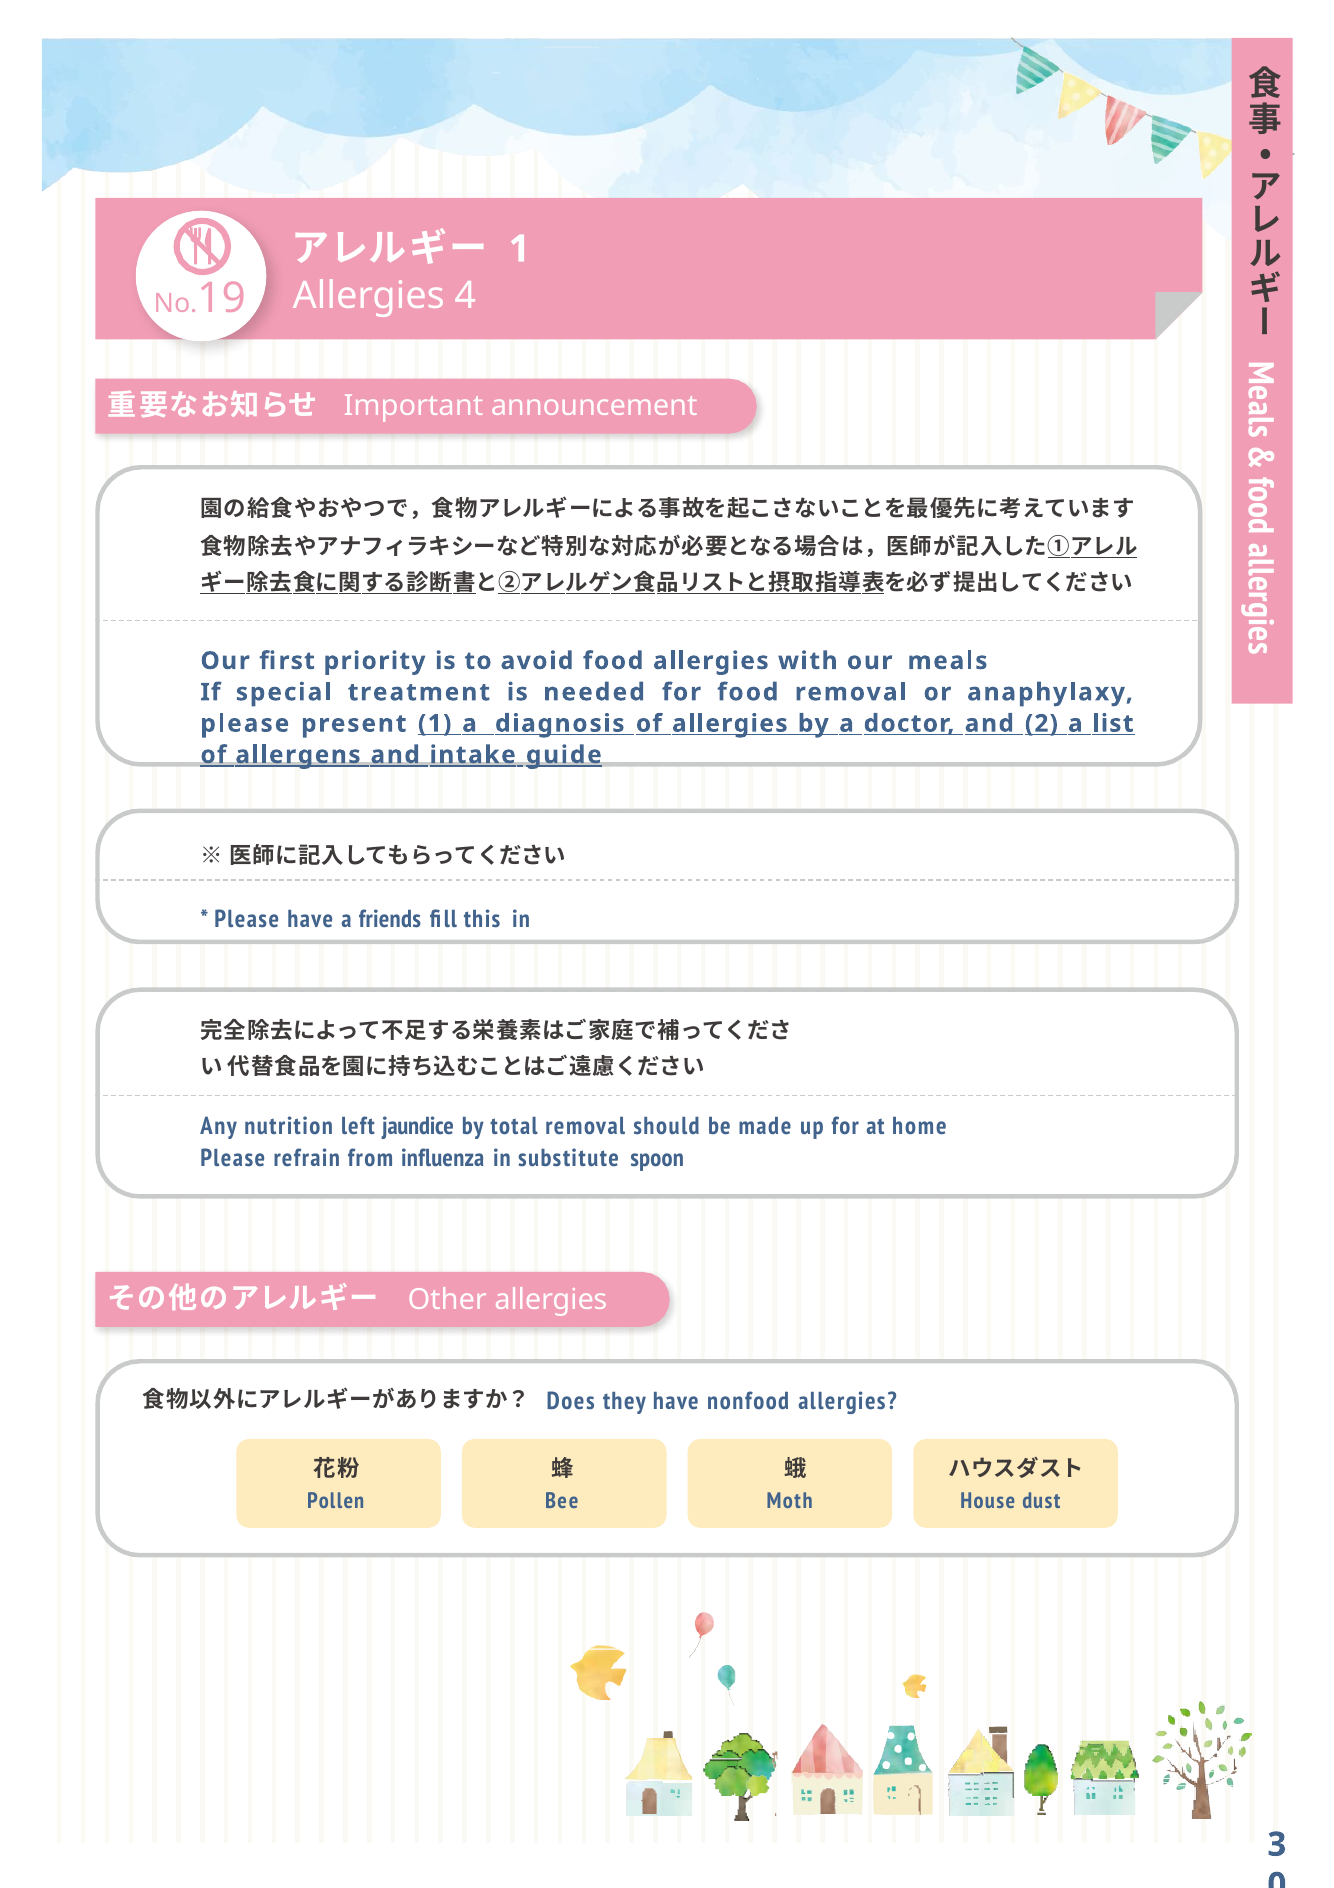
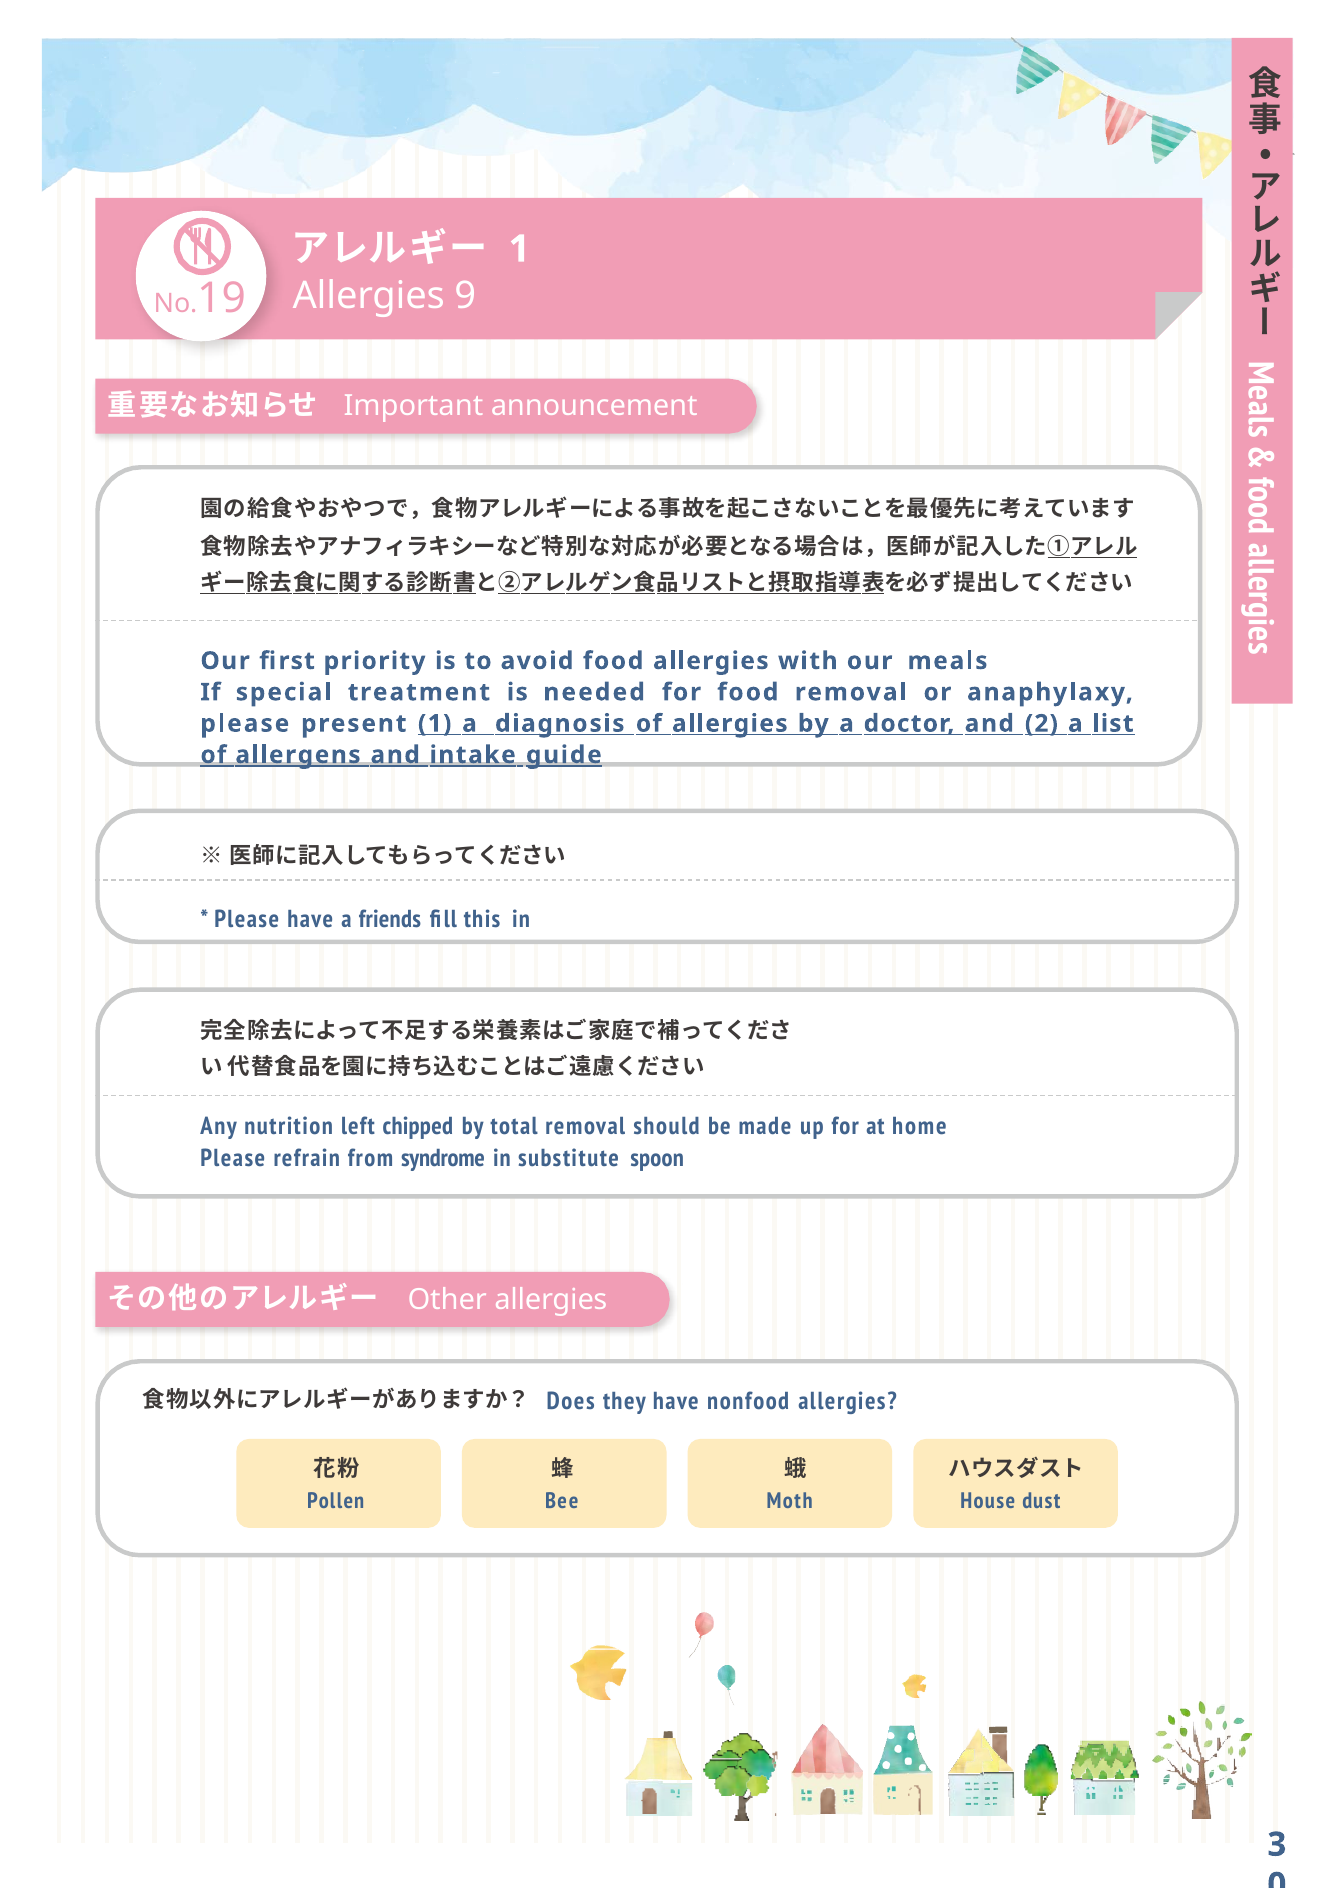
4: 4 -> 9 (465, 295)
jaundice: jaundice -> chipped (418, 1126)
influenza: influenza -> syndrome (443, 1158)
